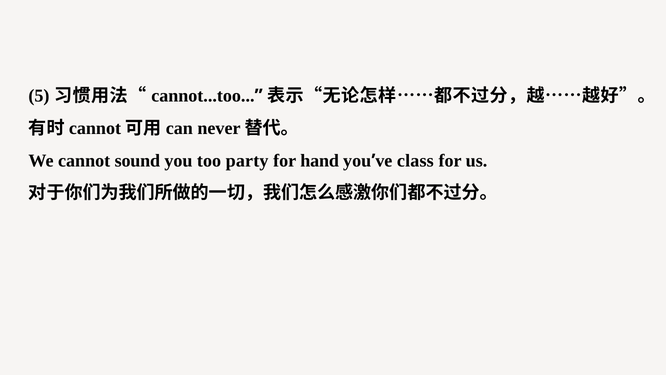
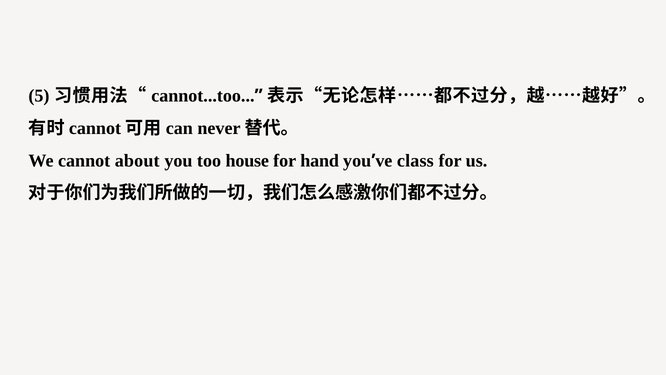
sound: sound -> about (137, 160)
party: party -> house (247, 160)
